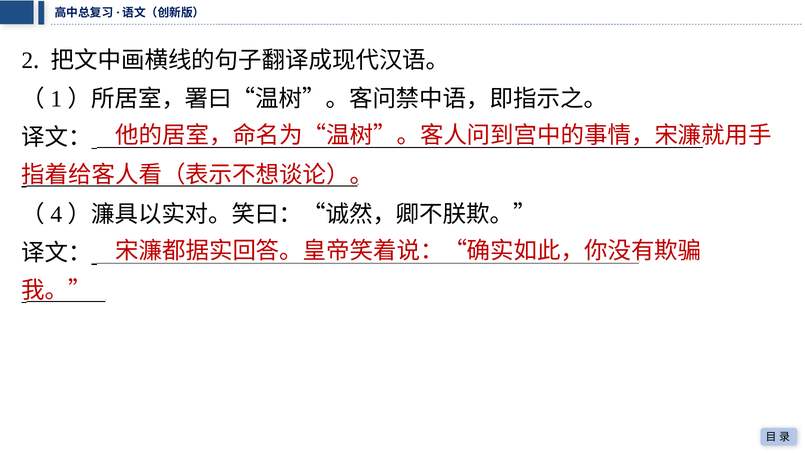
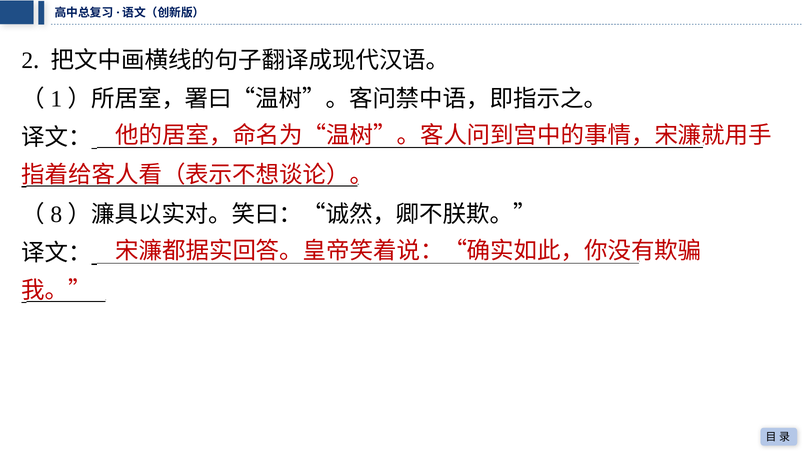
4: 4 -> 8 (56, 214)
